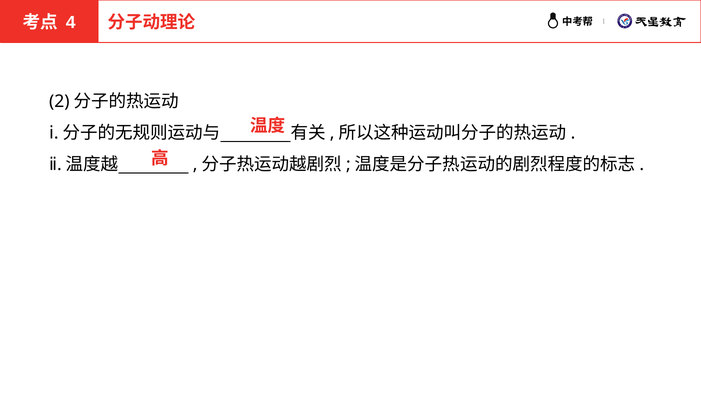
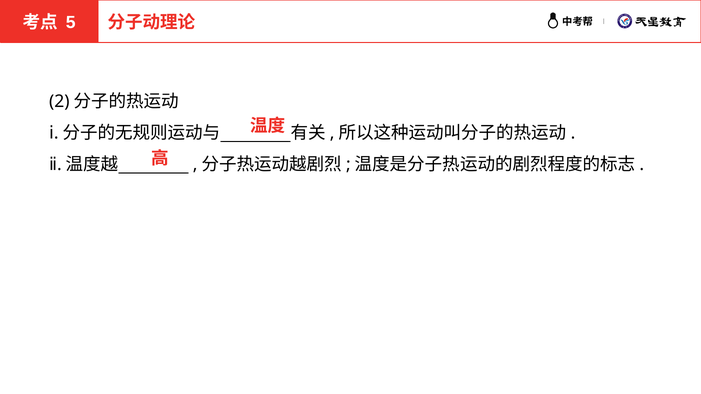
4: 4 -> 5 (71, 23)
